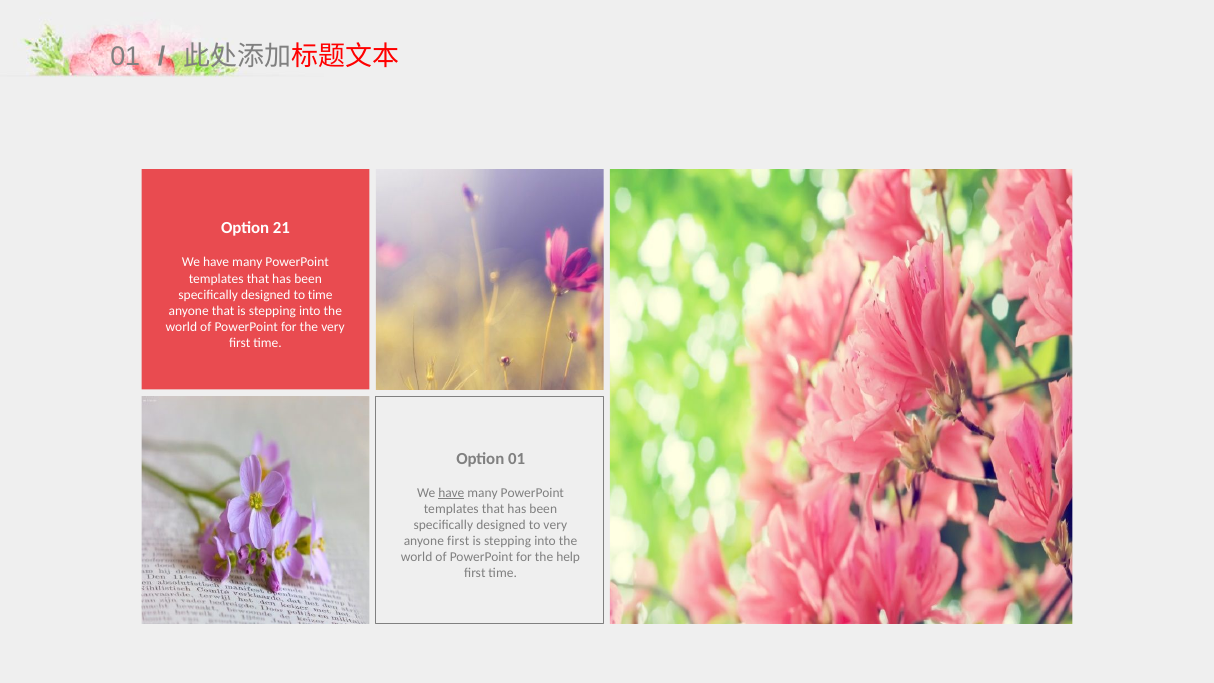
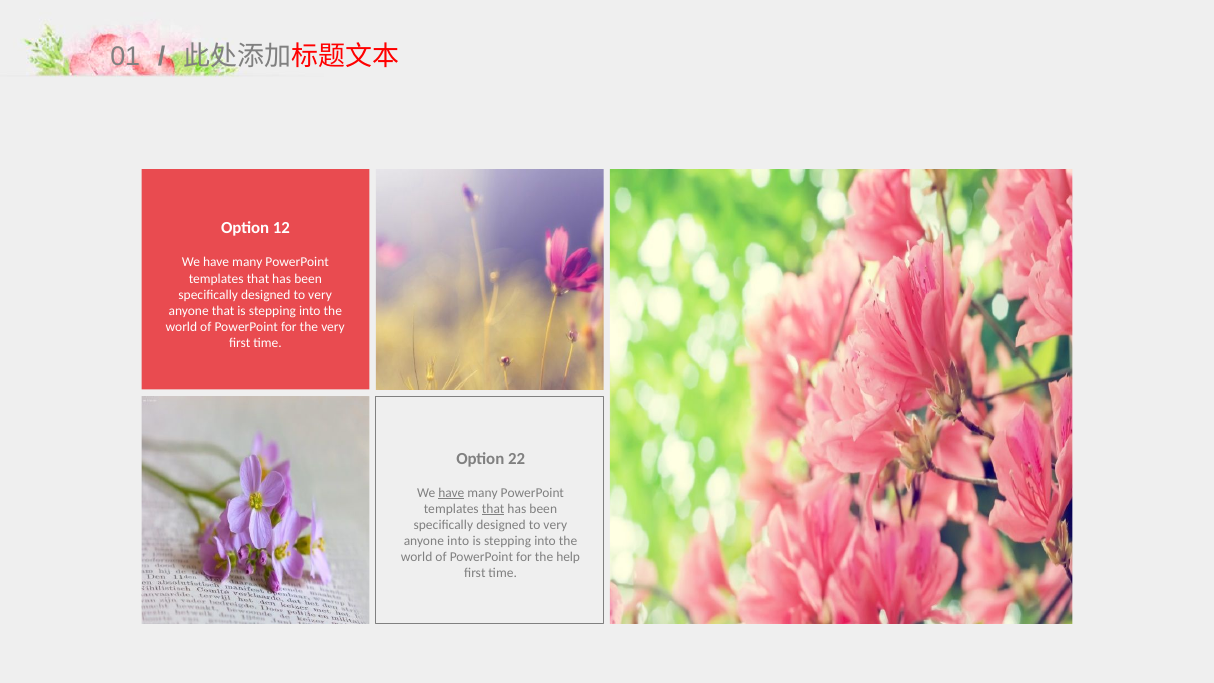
21: 21 -> 12 (281, 228)
time: time -> very (320, 295)
Option 01: 01 -> 22 (517, 459)
that underline: none -> present (493, 509)
anyone first: first -> into (458, 541)
